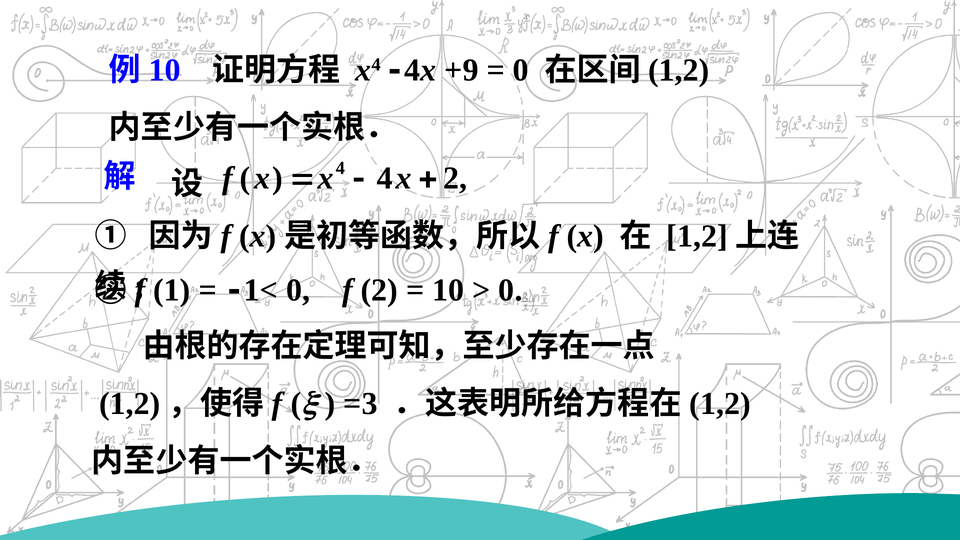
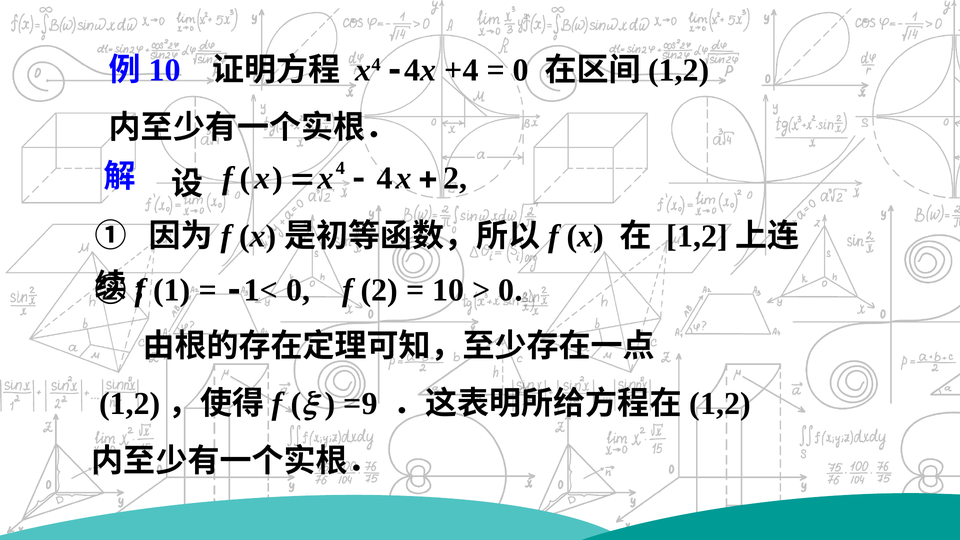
+9: +9 -> +4 (461, 70)
=3: =3 -> =9 (361, 404)
